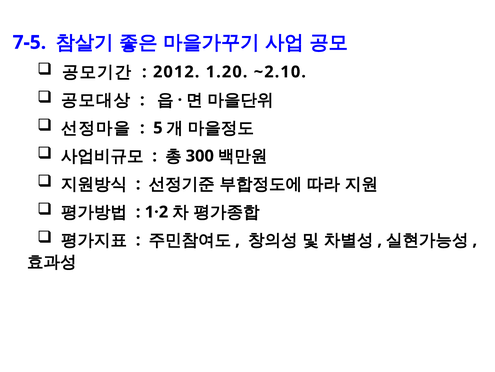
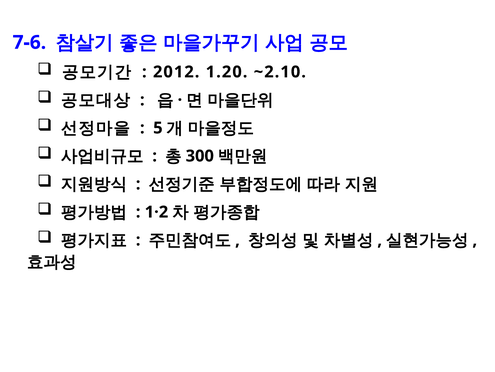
7-5: 7-5 -> 7-6 (29, 42)
